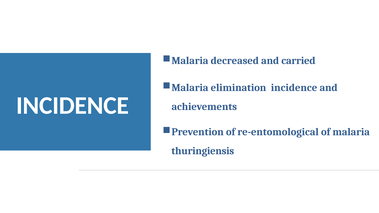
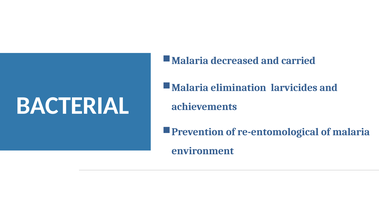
elimination incidence: incidence -> larvicides (294, 88)
INCIDENCE: INCIDENCE -> BACTERIAL (73, 106)
thuringiensis: thuringiensis -> environment (203, 151)
